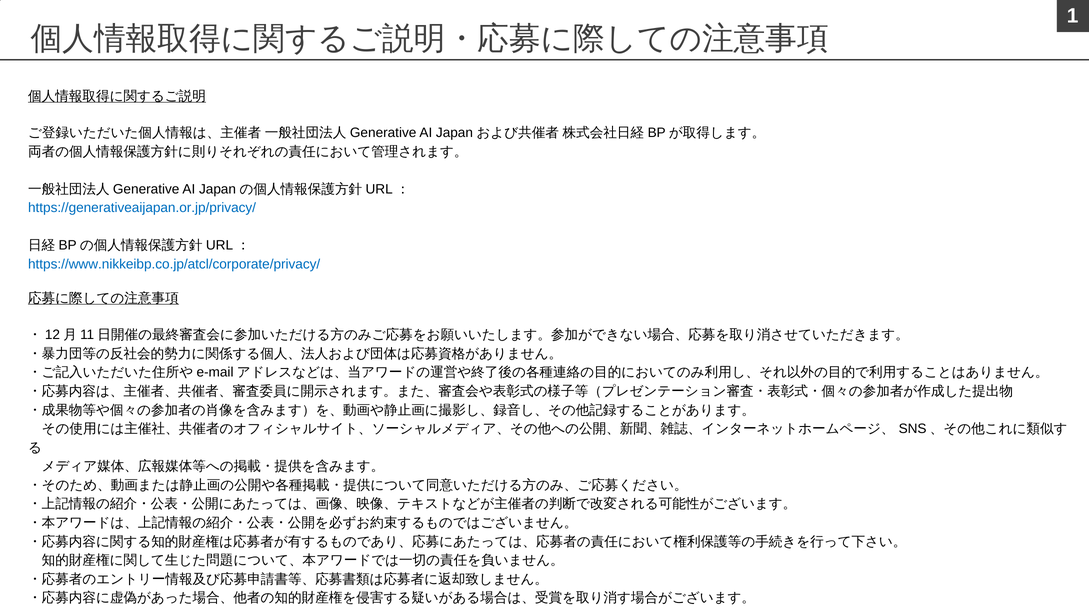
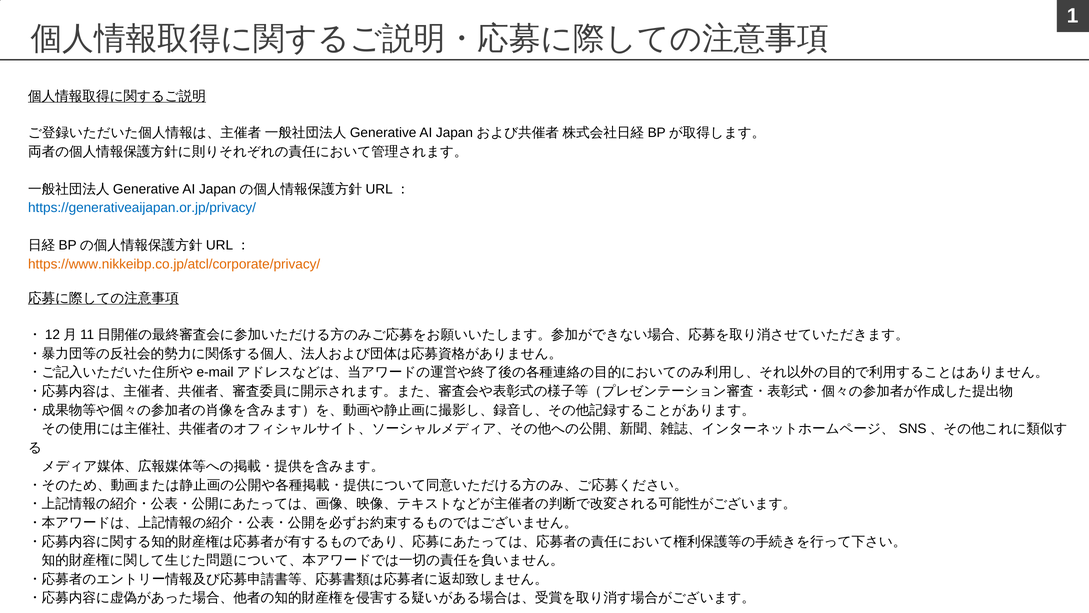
https://www.nikkeibp.co.jp/atcl/corporate/privacy/ colour: blue -> orange (174, 264)
